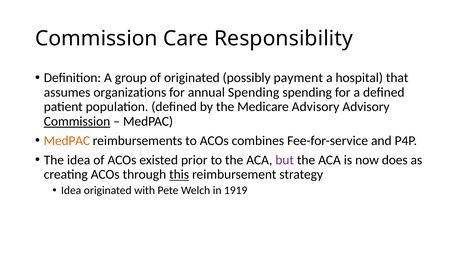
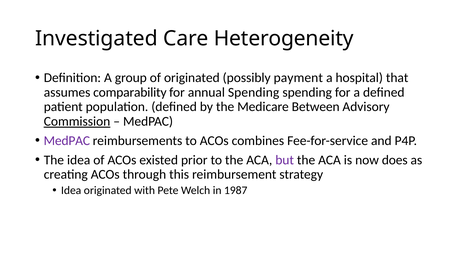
Commission: Commission -> Investigated (96, 39)
Responsibility: Responsibility -> Heterogeneity (284, 39)
organizations: organizations -> comparability (130, 92)
Medicare Advisory: Advisory -> Between (316, 107)
MedPAC colour: orange -> purple (67, 141)
this underline: present -> none (179, 175)
1919: 1919 -> 1987 (236, 191)
